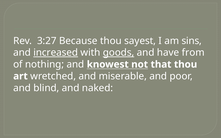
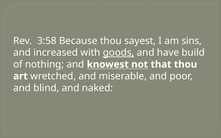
3:27: 3:27 -> 3:58 (47, 41)
increased underline: present -> none (56, 53)
from: from -> build (193, 53)
